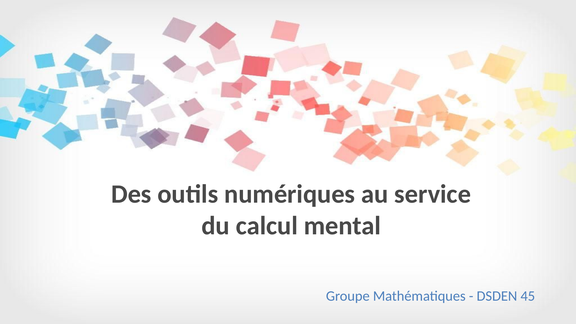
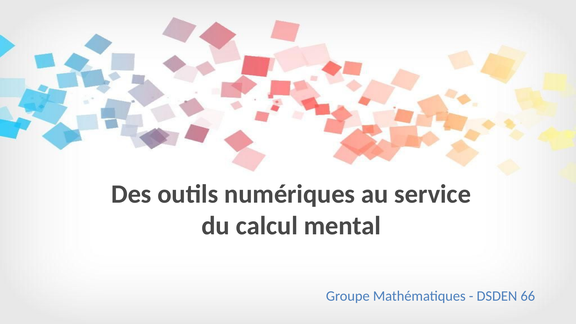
45: 45 -> 66 (528, 296)
